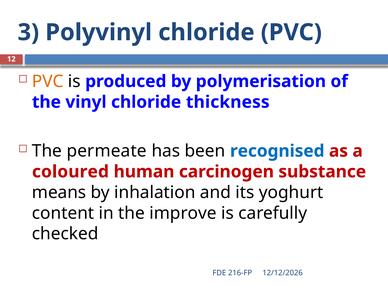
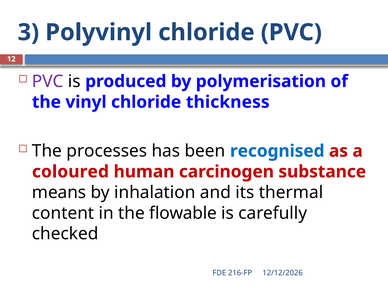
PVC colour: orange -> purple (48, 81)
permeate: permeate -> processes (107, 151)
yoghurt: yoghurt -> thermal (291, 192)
improve: improve -> flowable (183, 213)
